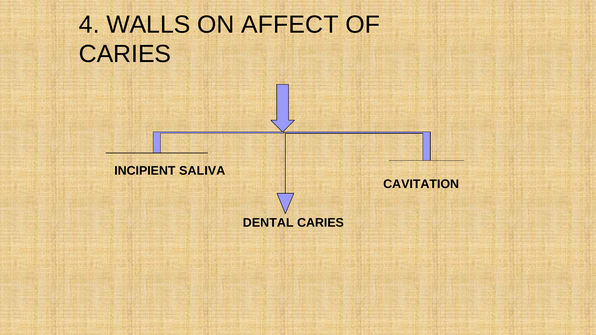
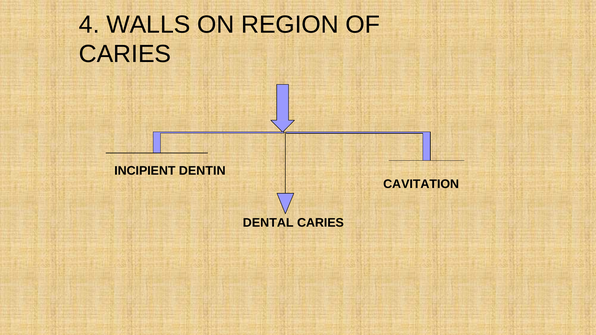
AFFECT: AFFECT -> REGION (290, 25)
SALIVA: SALIVA -> DENTIN (202, 171)
